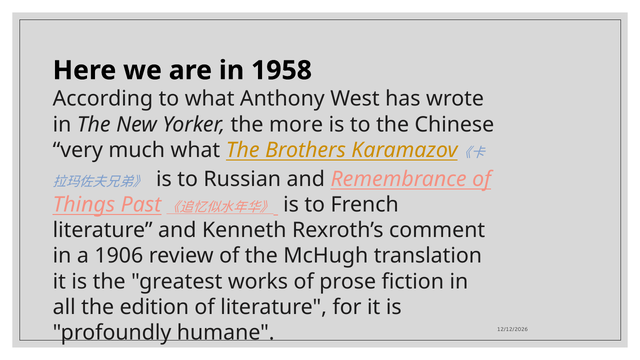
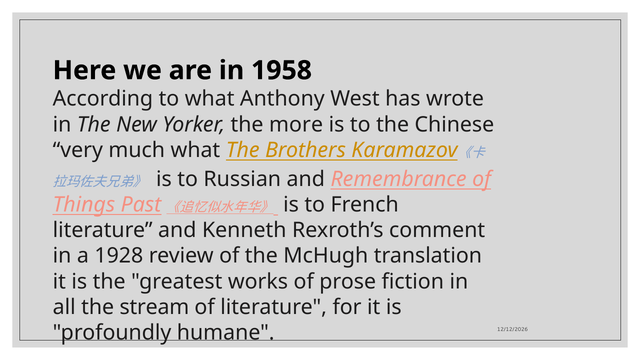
1906: 1906 -> 1928 (119, 256)
edition: edition -> stream (154, 307)
